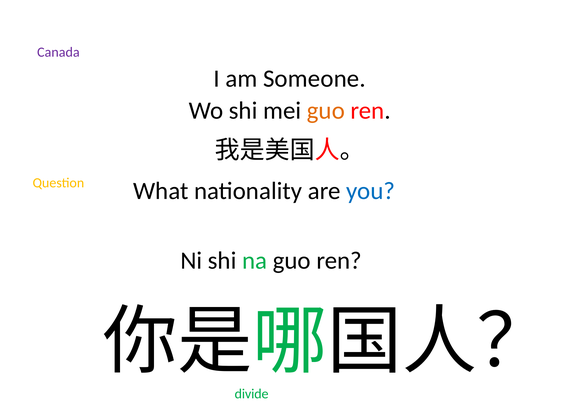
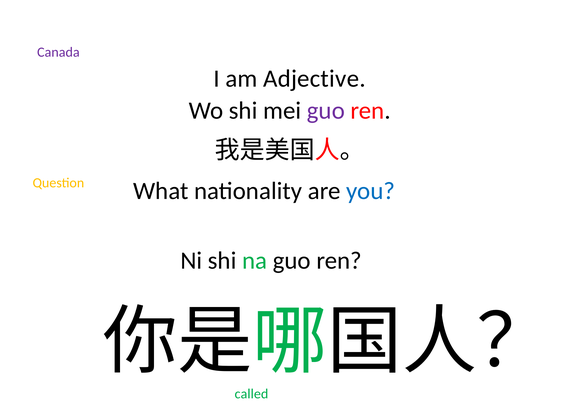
Someone: Someone -> Adjective (314, 79)
guo colour: orange -> purple (326, 111)
divide: divide -> called (251, 395)
